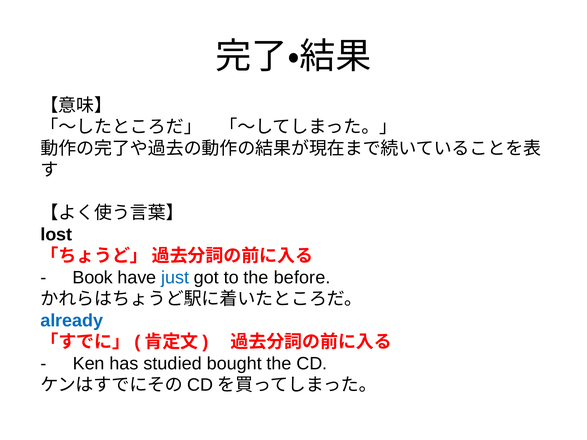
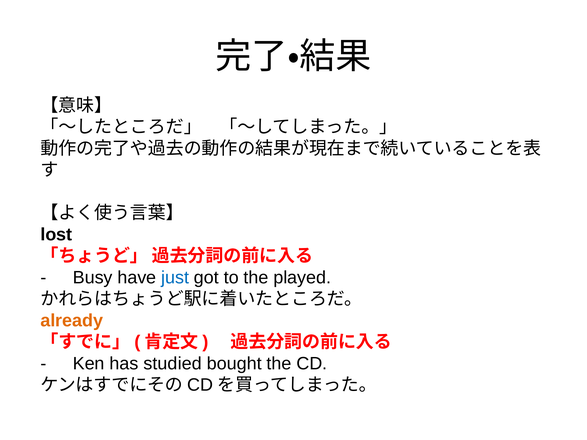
Book: Book -> Busy (93, 278)
before: before -> played (302, 278)
already colour: blue -> orange (72, 321)
